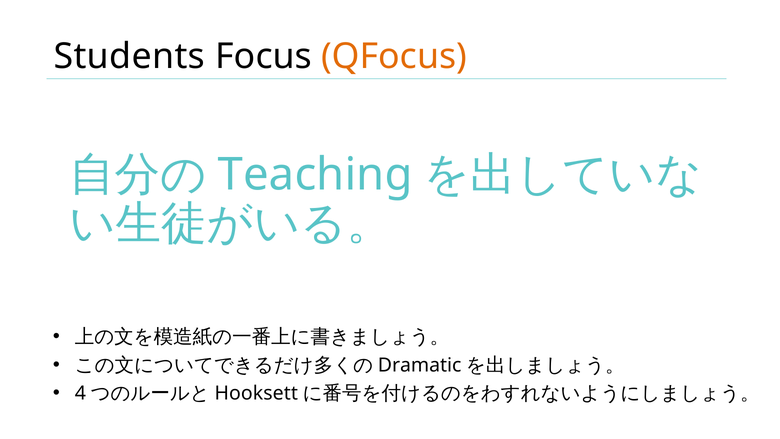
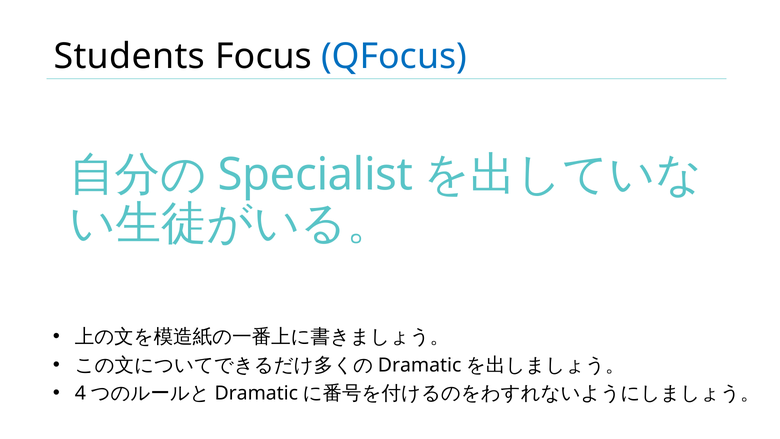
QFocus colour: orange -> blue (394, 56)
Teaching: Teaching -> Specialist (316, 174)
Hooksett: Hooksett -> Dramatic (256, 393)
